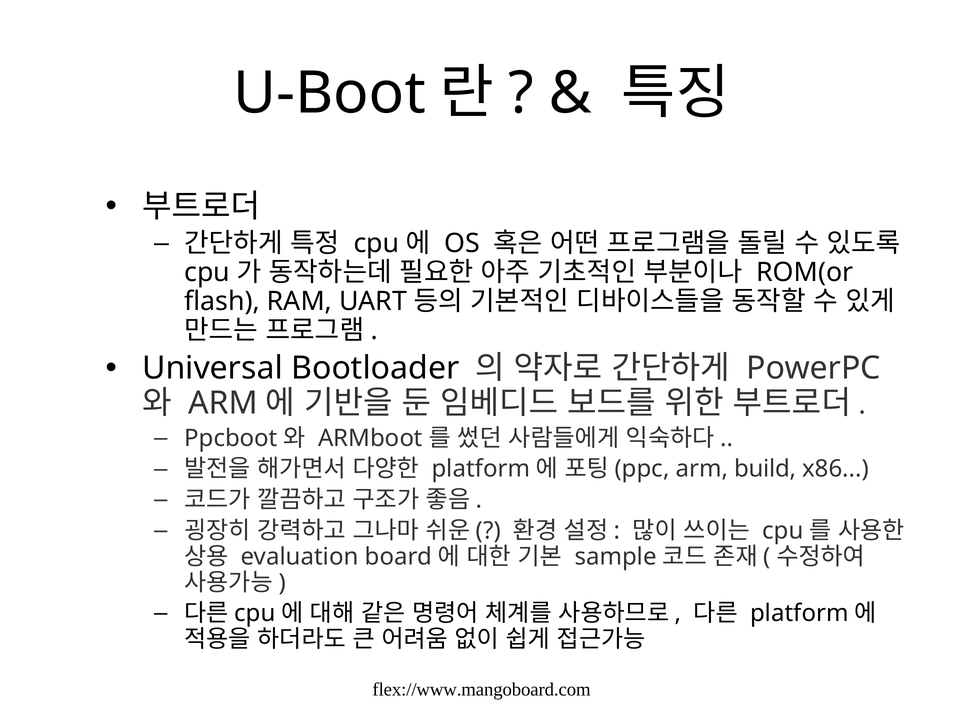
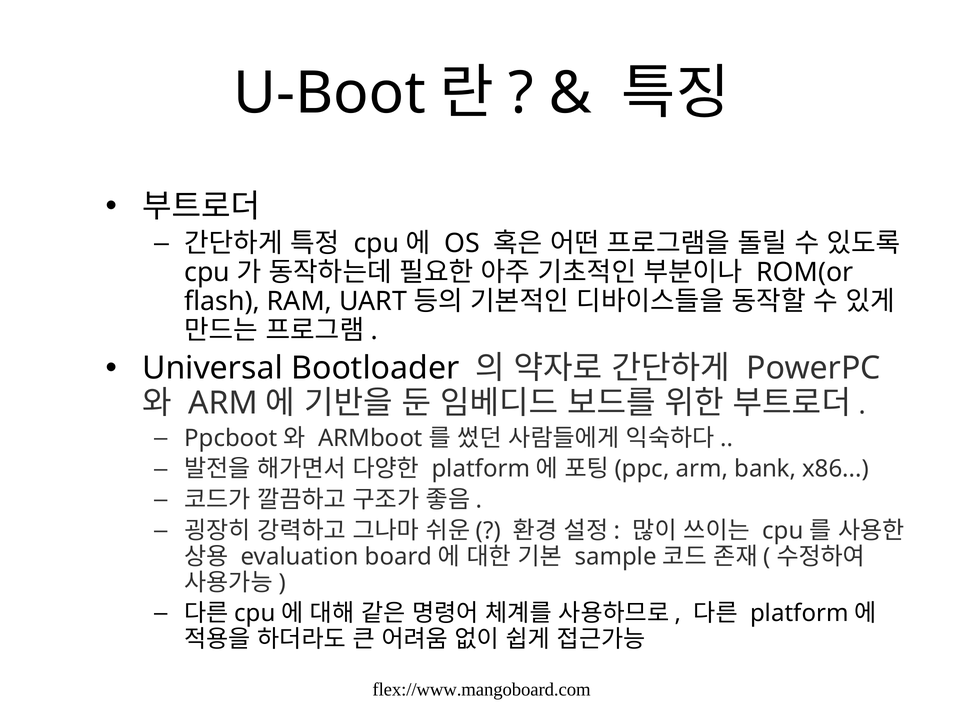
build: build -> bank (765, 469)
